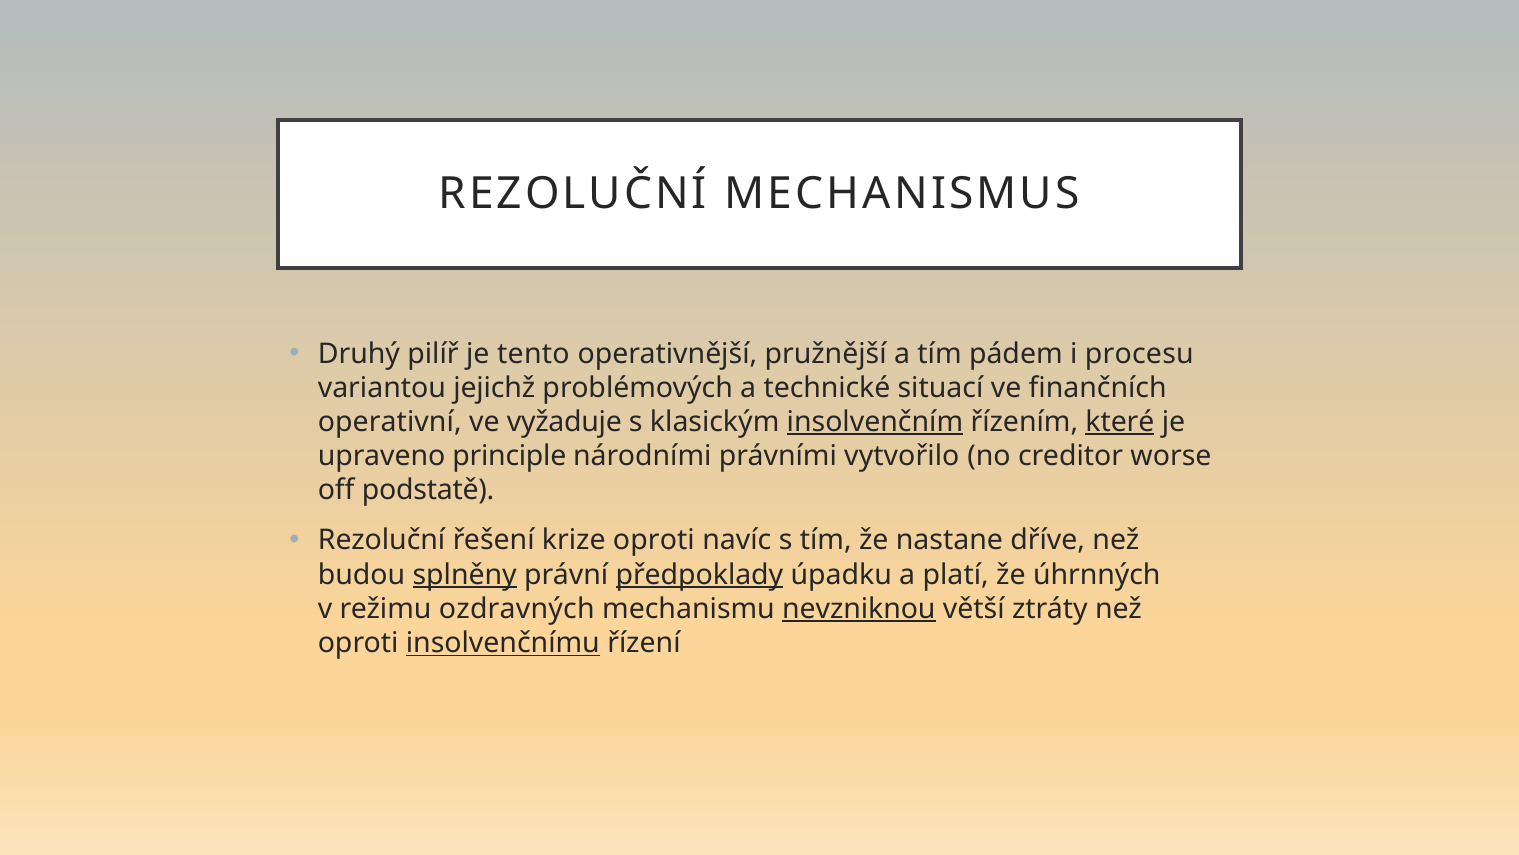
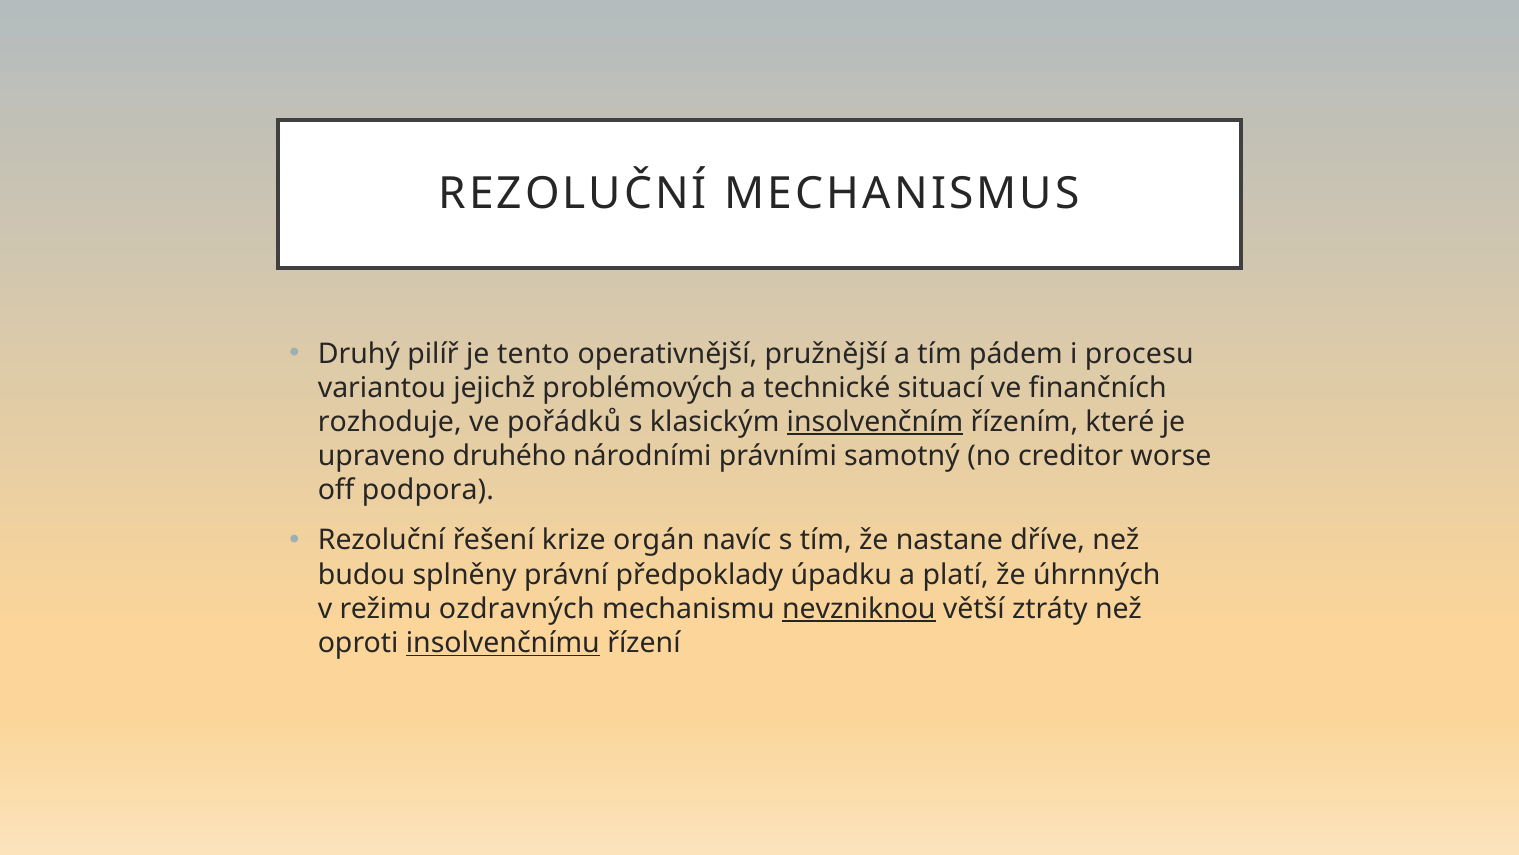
operativní: operativní -> rozhoduje (390, 422)
vyžaduje: vyžaduje -> pořádků (564, 422)
které underline: present -> none (1120, 422)
principle: principle -> druhého (509, 456)
vytvořilo: vytvořilo -> samotný (902, 456)
podstatě: podstatě -> podpora (428, 490)
krize oproti: oproti -> orgán (654, 540)
splněny underline: present -> none (465, 574)
předpoklady underline: present -> none (699, 574)
